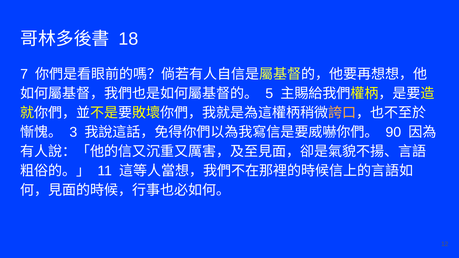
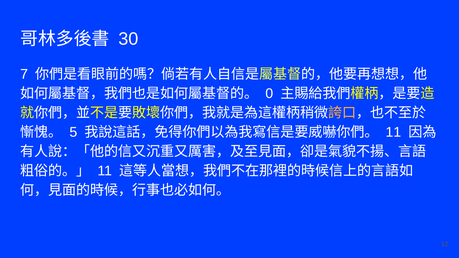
18: 18 -> 30 (128, 39)
5: 5 -> 0 (269, 94)
3: 3 -> 5 (73, 132)
90: 90 -> 11 (393, 132)
